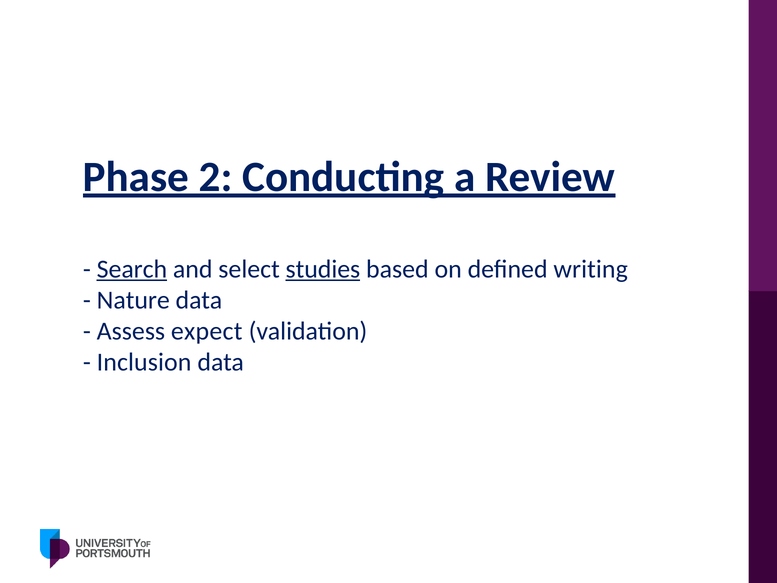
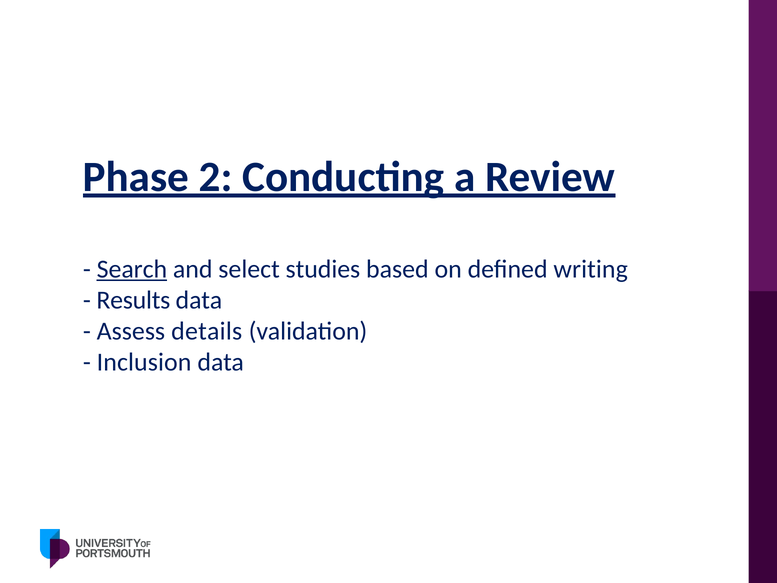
studies underline: present -> none (323, 269)
Nature: Nature -> Results (133, 300)
expect: expect -> details (207, 331)
